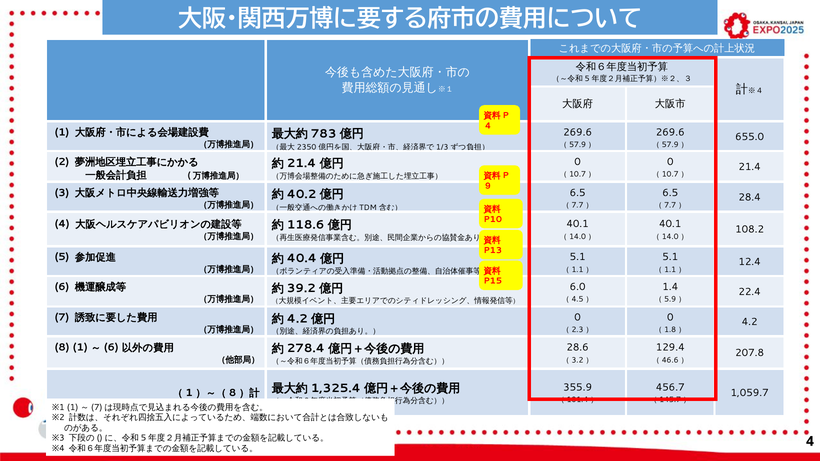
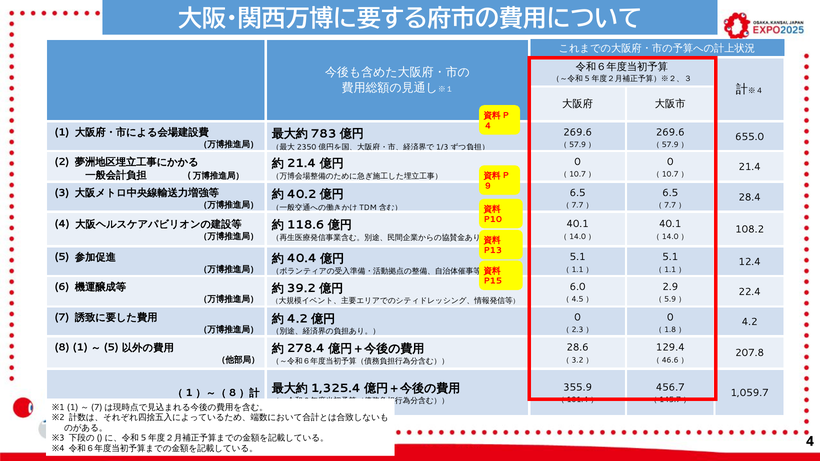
1.4: 1.4 -> 2.9 (670, 287)
6: 6 -> 5 (111, 348)
